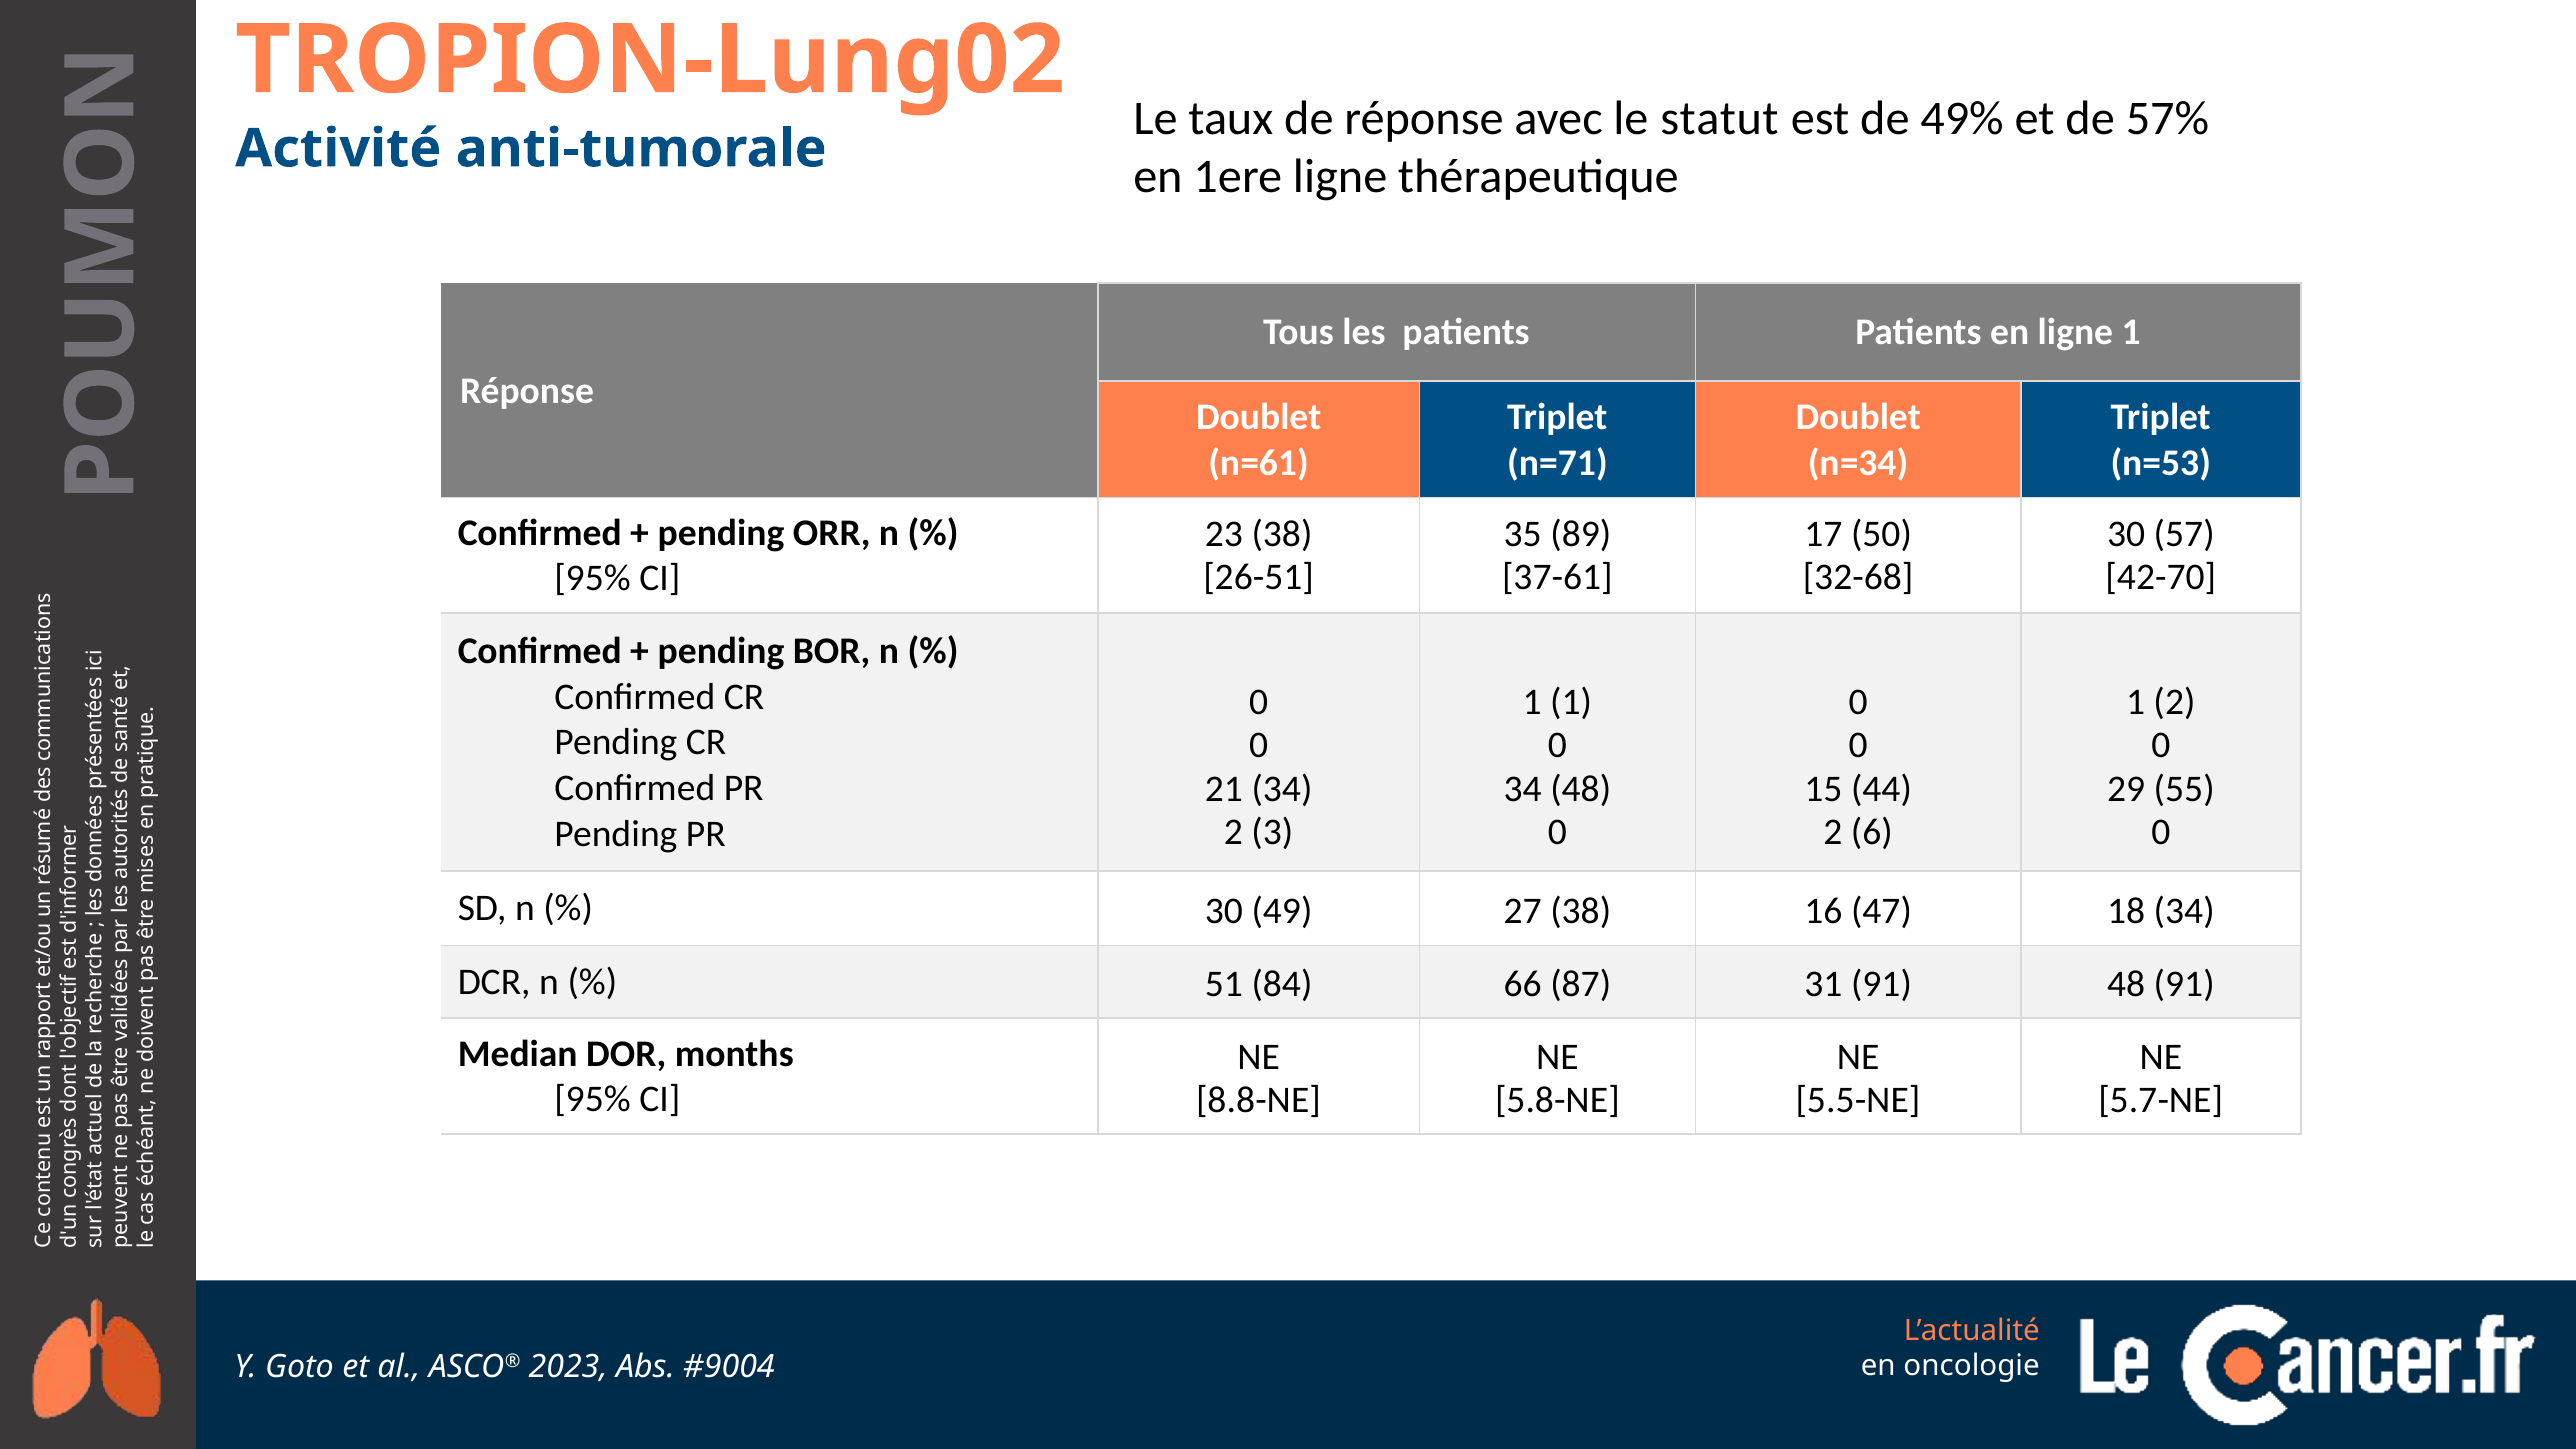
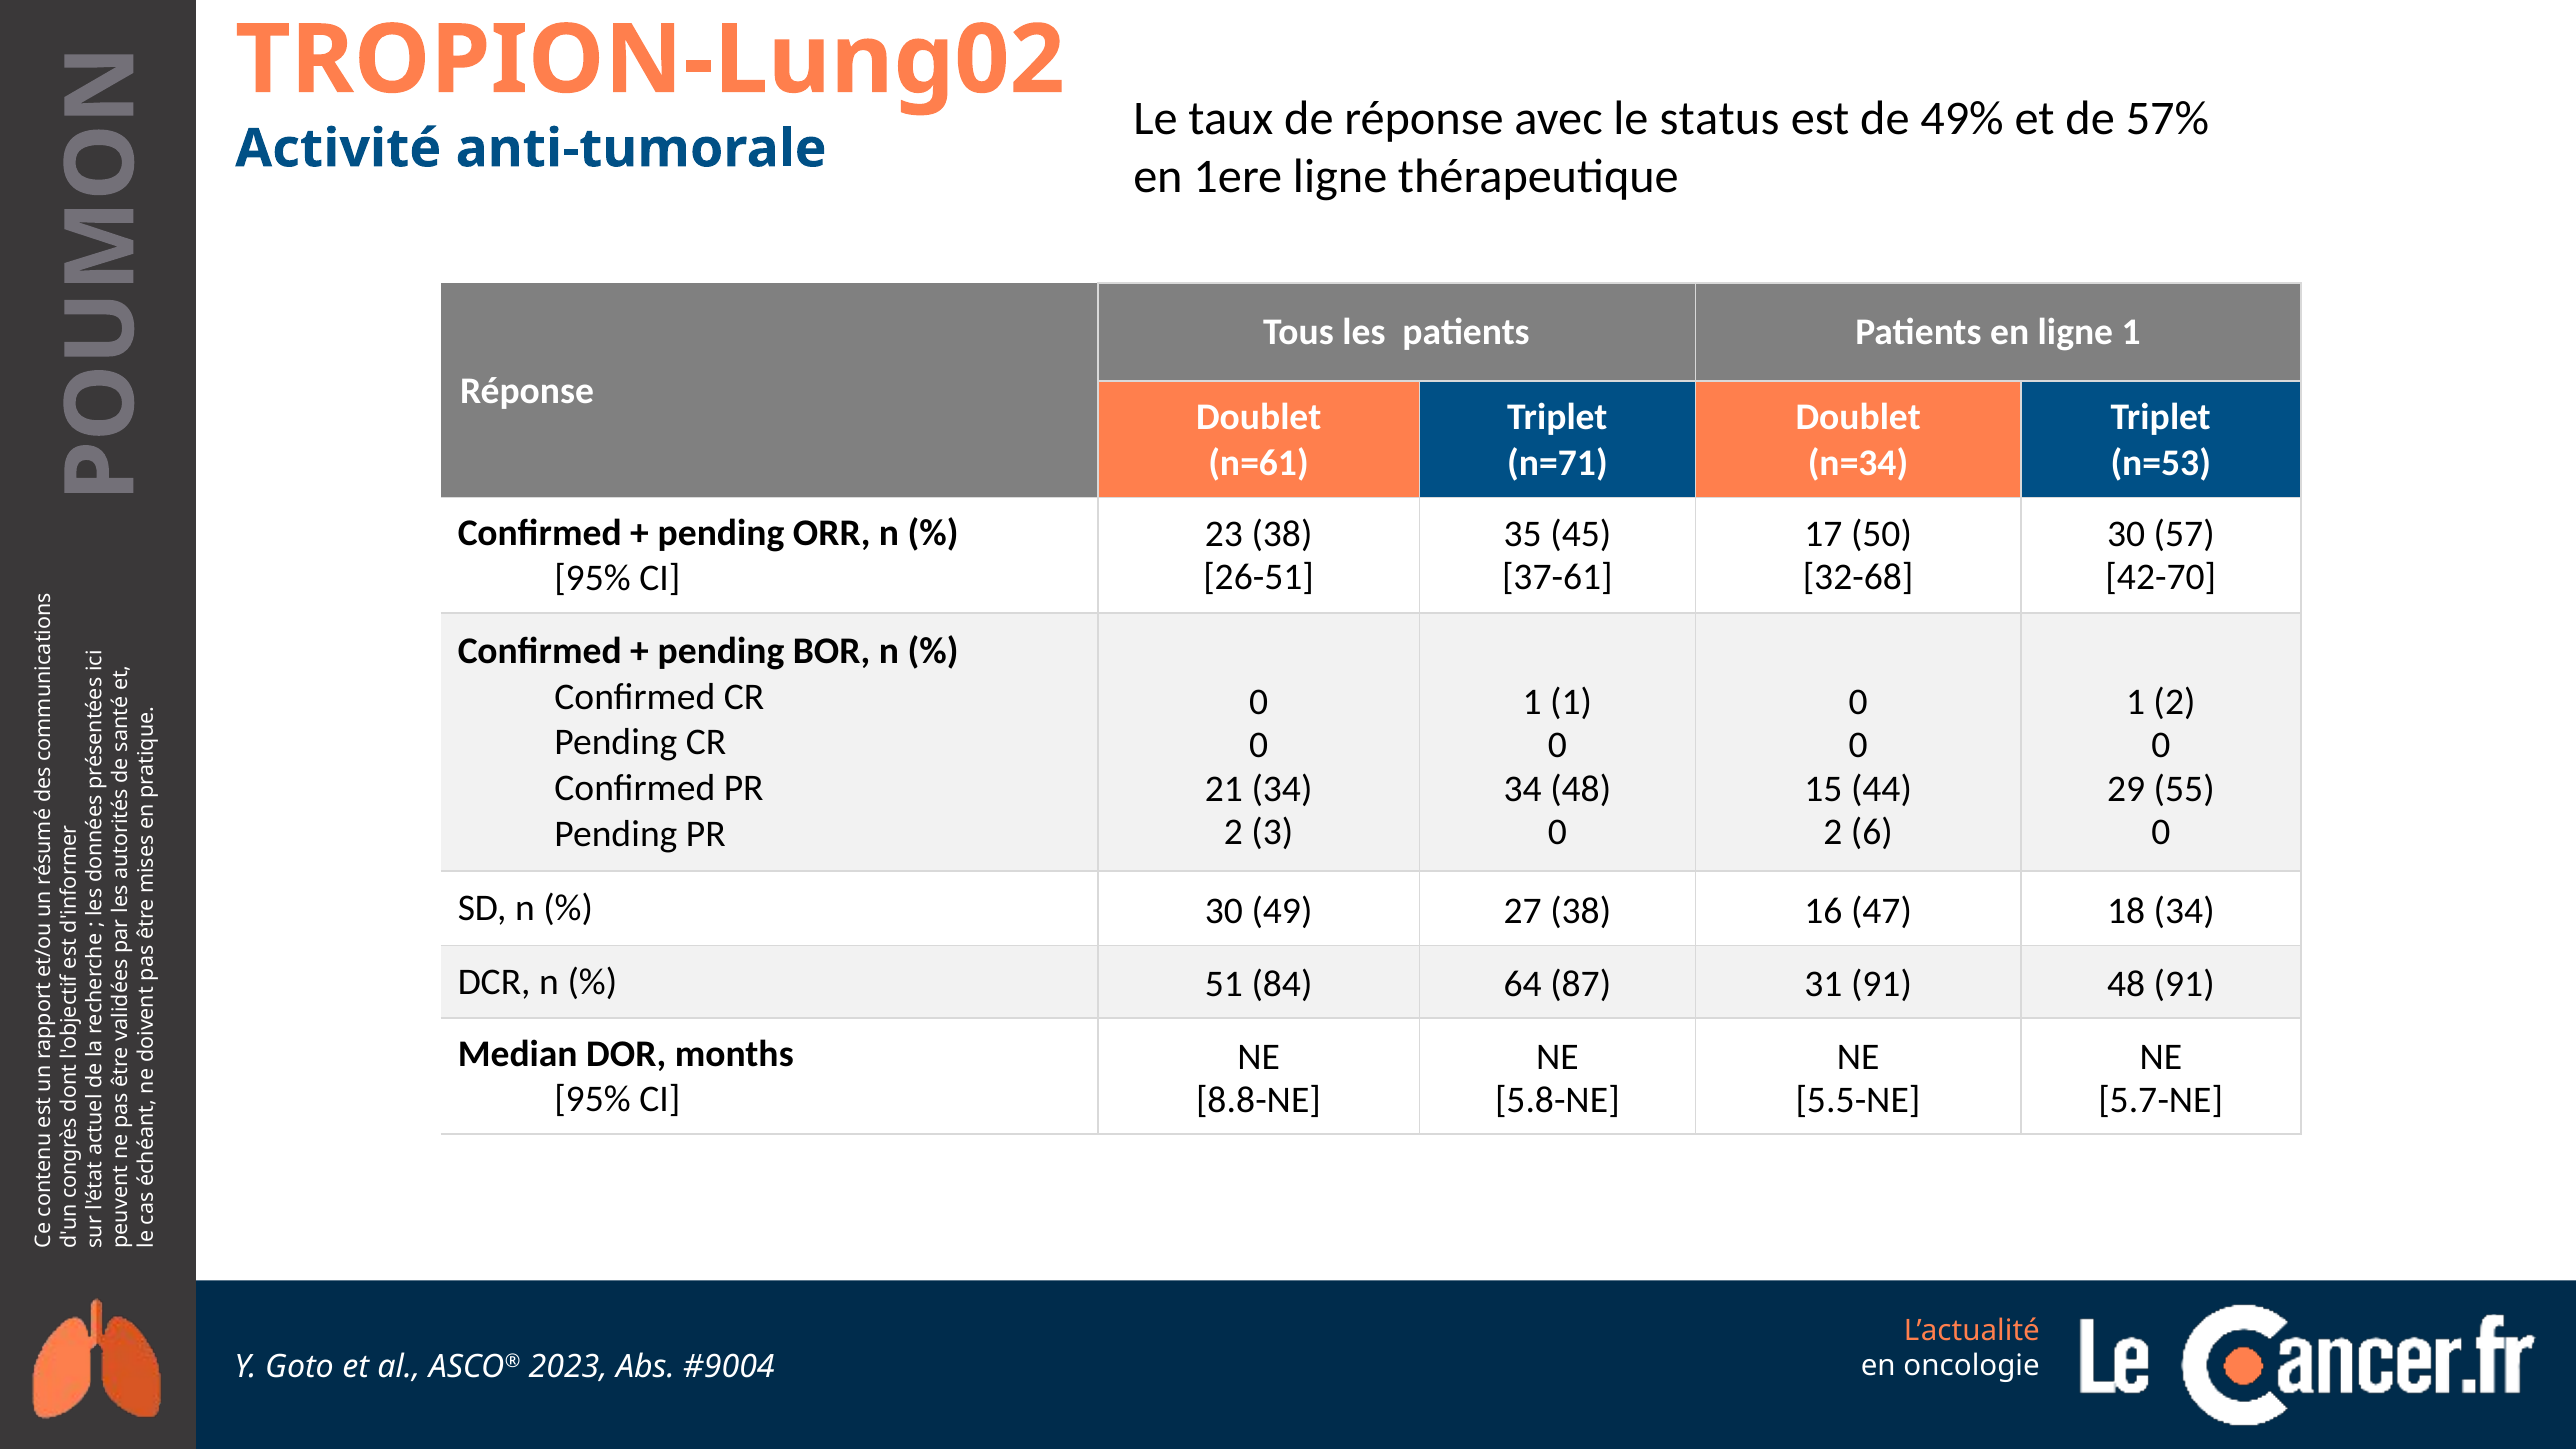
statut: statut -> status (1720, 118)
89: 89 -> 45 (1581, 534)
66: 66 -> 64 (1523, 984)
